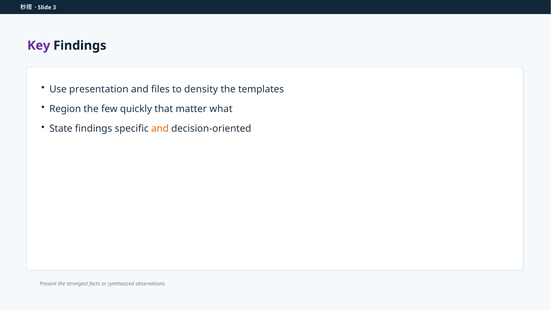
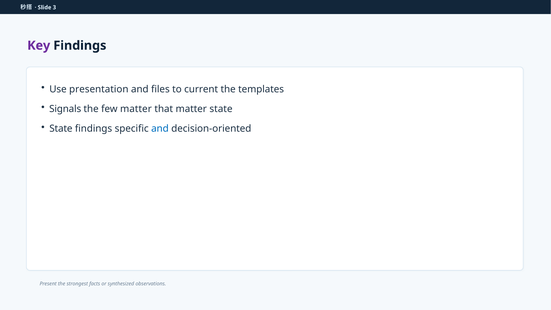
density: density -> current (201, 89)
Region: Region -> Signals (65, 109)
few quickly: quickly -> matter (136, 109)
matter what: what -> state (221, 109)
and colour: orange -> blue (160, 129)
